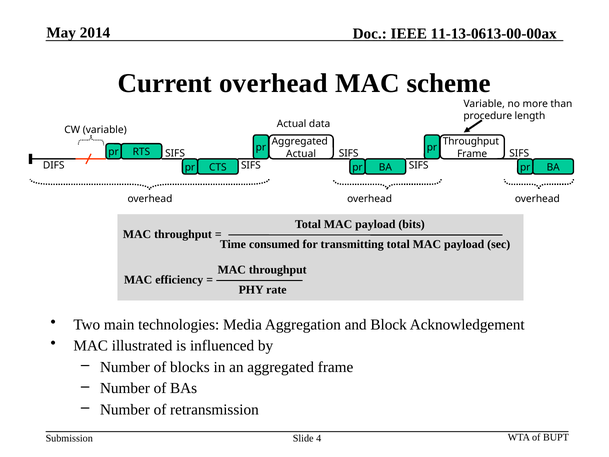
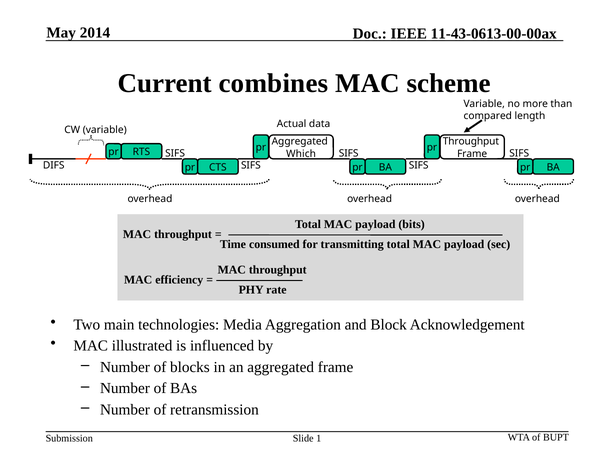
11-13-0613-00-00ax: 11-13-0613-00-00ax -> 11-43-0613-00-00ax (494, 34)
Current overhead: overhead -> combines (274, 83)
procedure: procedure -> compared (488, 116)
Actual: Actual -> Which (301, 154)
4: 4 -> 1 (319, 438)
